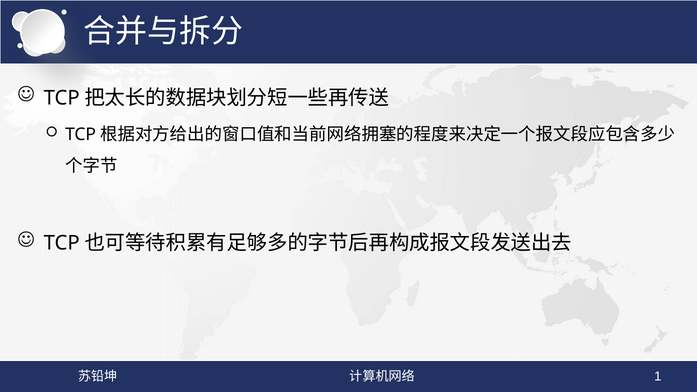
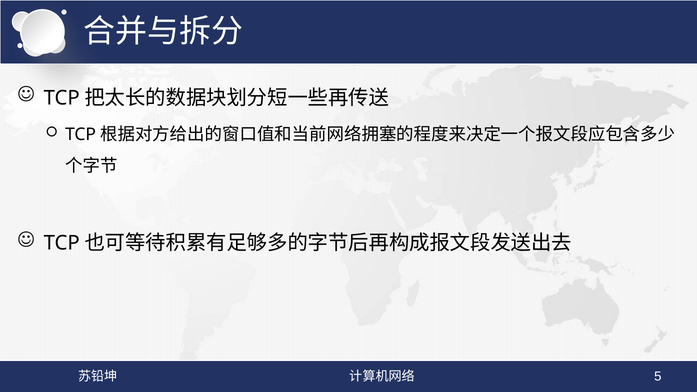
1: 1 -> 5 (658, 377)
